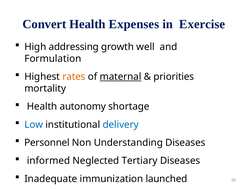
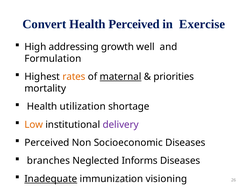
Health Expenses: Expenses -> Perceived (134, 24)
autonomy: autonomy -> utilization (83, 106)
Low colour: blue -> orange (34, 124)
delivery colour: blue -> purple (121, 124)
Personnel: Personnel -> Perceived (47, 142)
Understanding: Understanding -> Socioeconomic (128, 142)
informed: informed -> branches (48, 160)
Tertiary: Tertiary -> Informs (140, 160)
Inadequate underline: none -> present (51, 178)
launched: launched -> visioning (166, 178)
